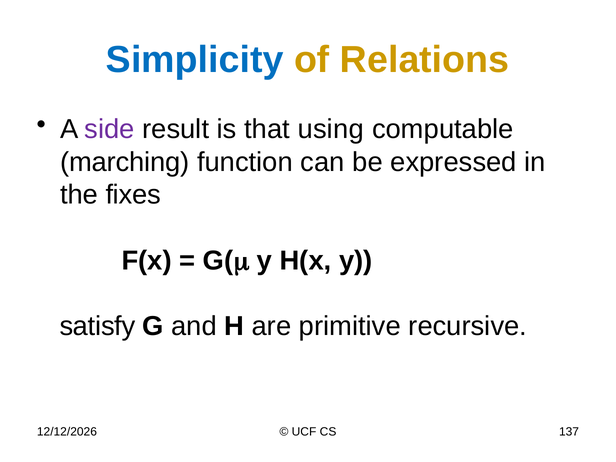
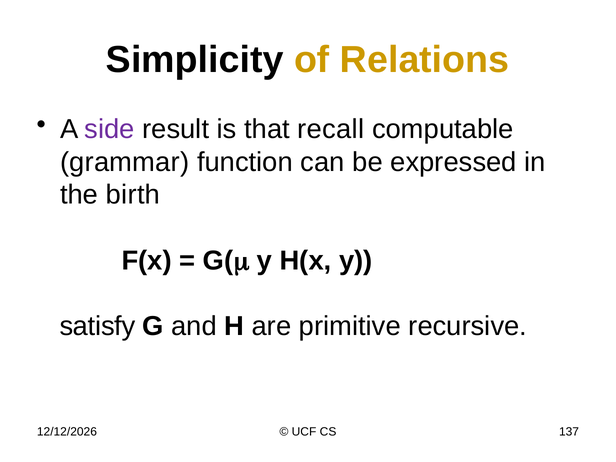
Simplicity colour: blue -> black (195, 60)
using: using -> recall (331, 129)
marching: marching -> grammar (125, 162)
fixes: fixes -> birth (133, 195)
